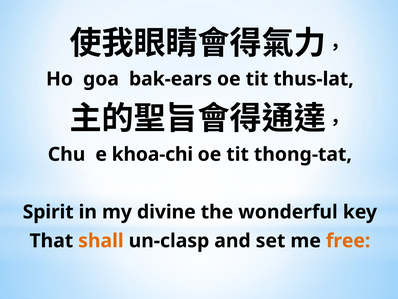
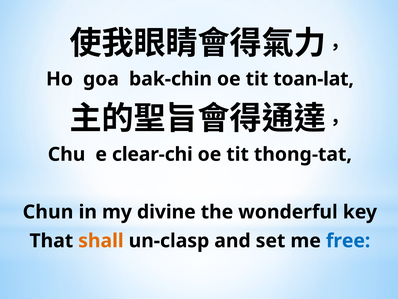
bak-ears: bak-ears -> bak-chin (170, 79)
thus-lat: thus-lat -> toan-lat (314, 79)
khoa-chi: khoa-chi -> clear-chi (152, 154)
Spirit: Spirit -> Chun (48, 212)
free colour: orange -> blue (348, 240)
